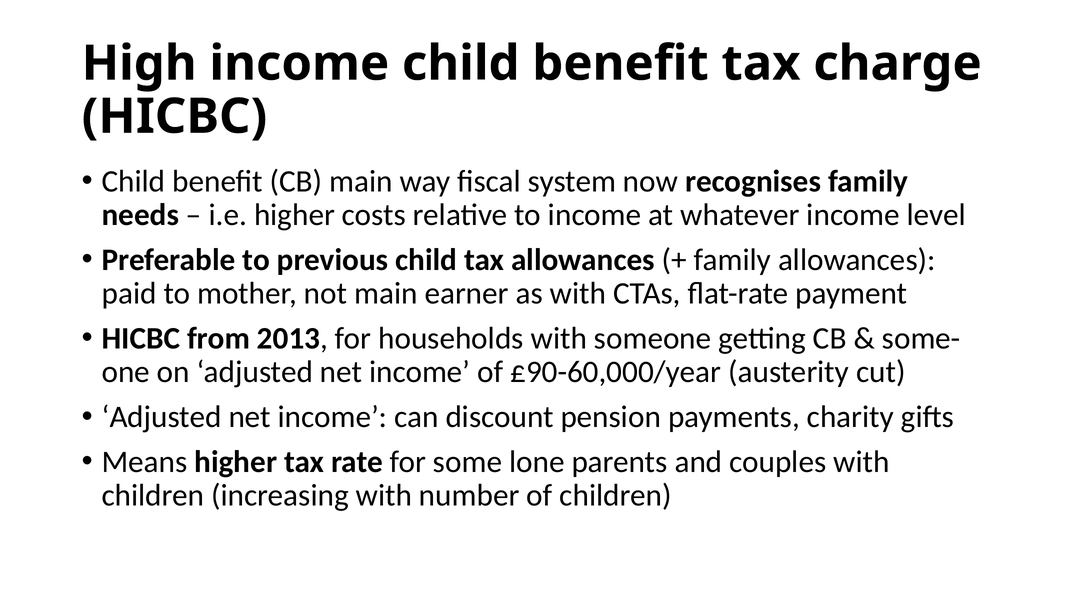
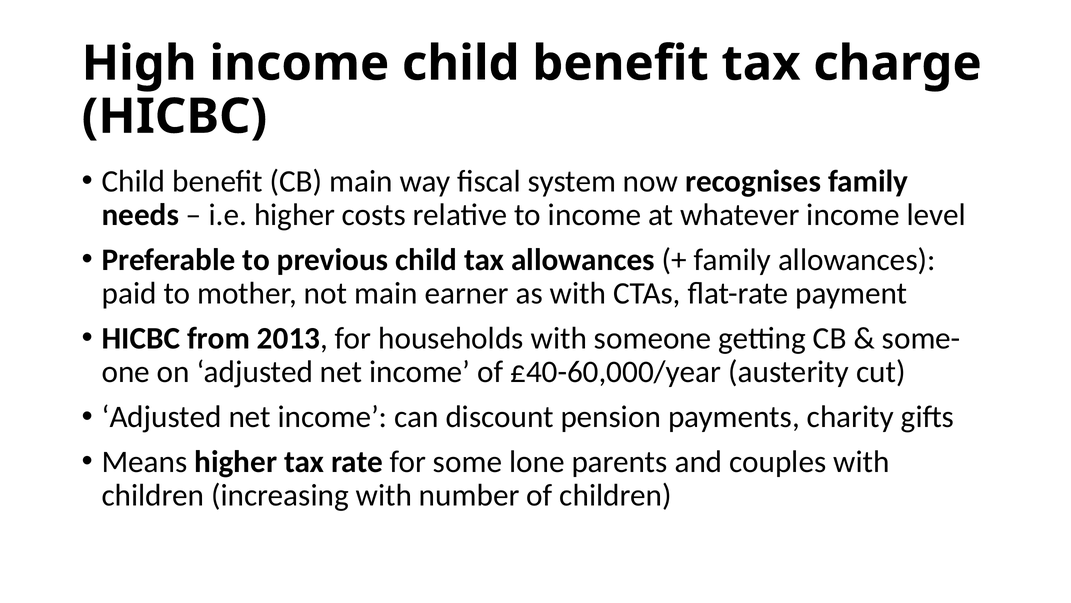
£90-60,000/year: £90-60,000/year -> £40-60,000/year (616, 372)
